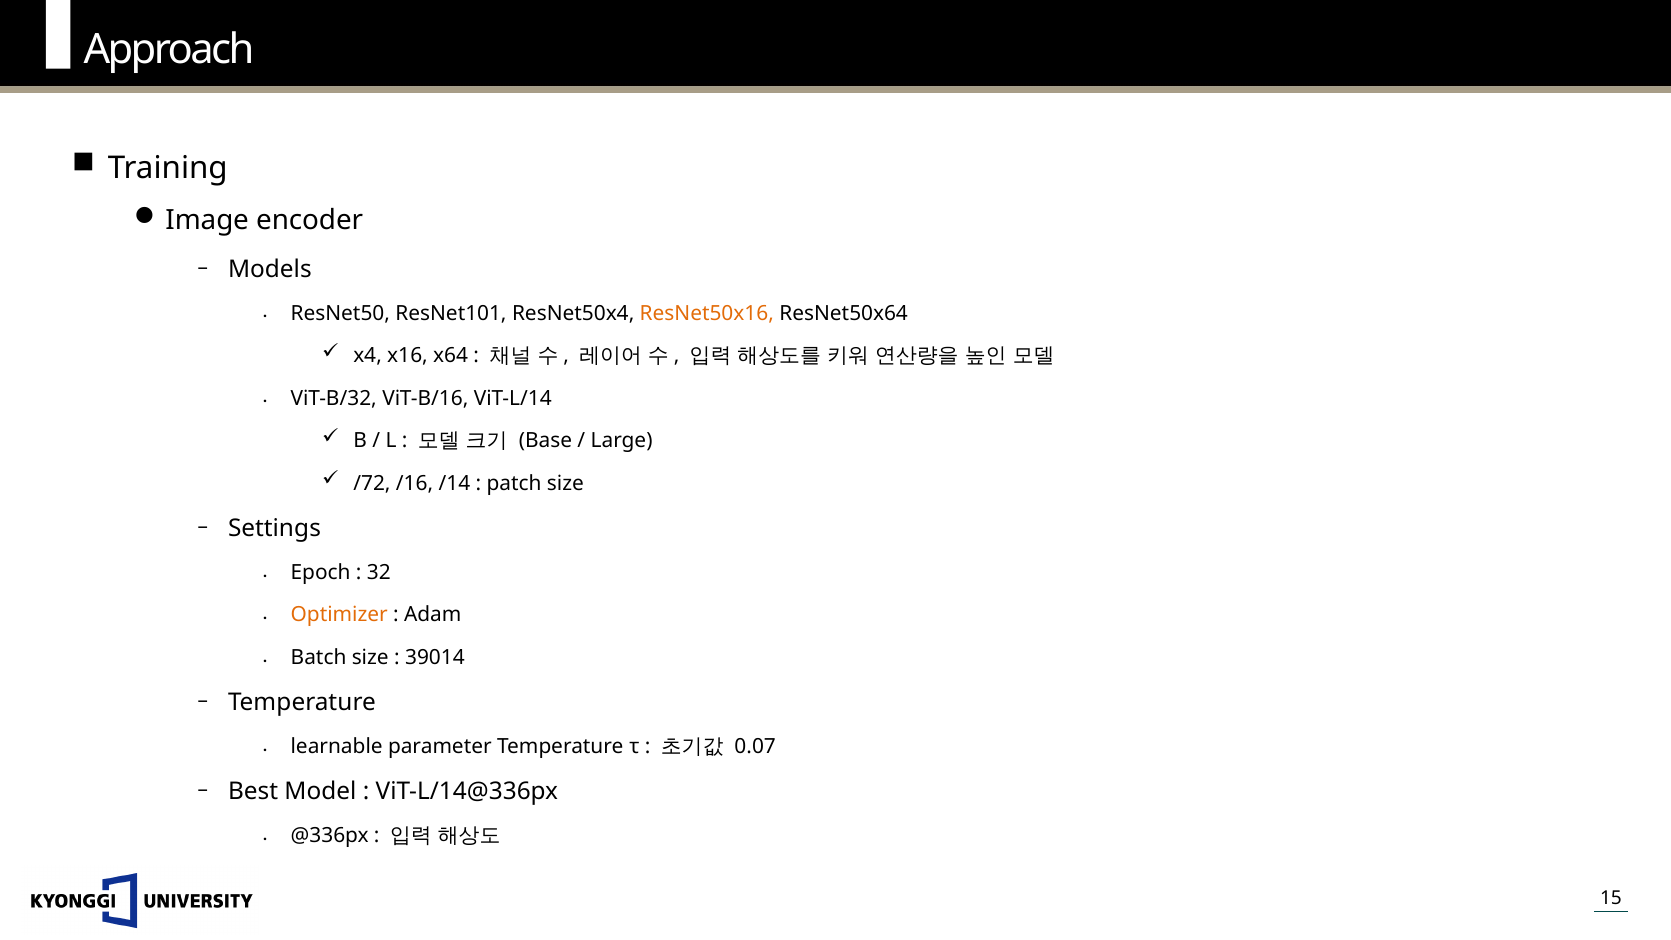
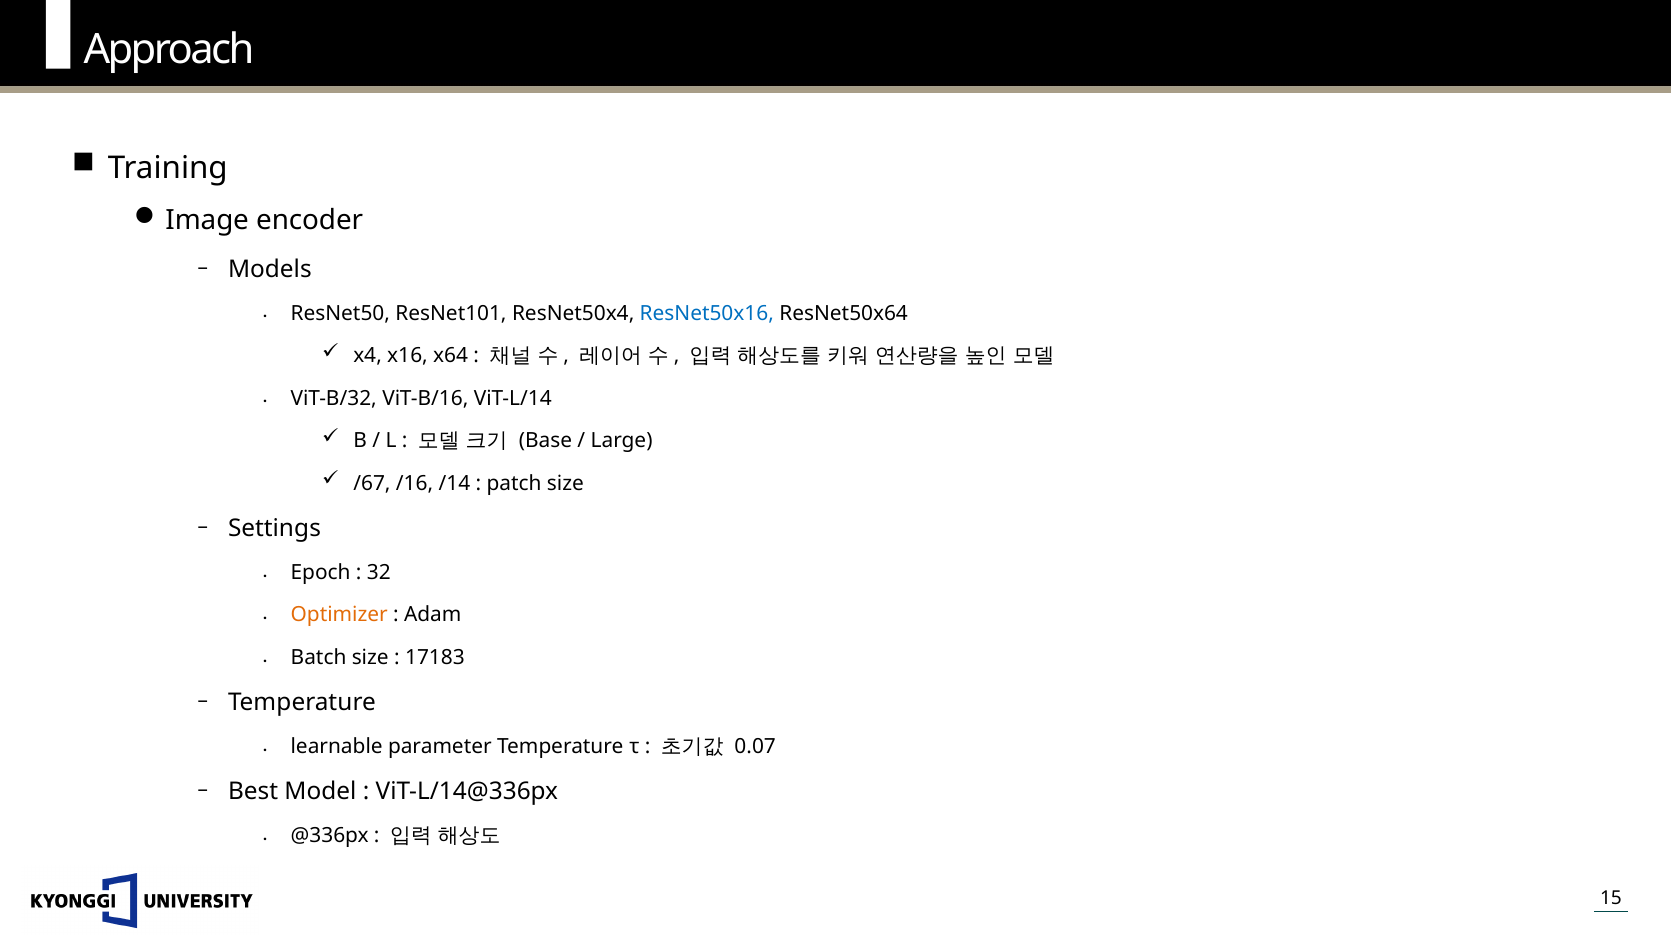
ResNet50x16 colour: orange -> blue (707, 313)
/72: /72 -> /67 (372, 483)
39014: 39014 -> 17183 (435, 657)
